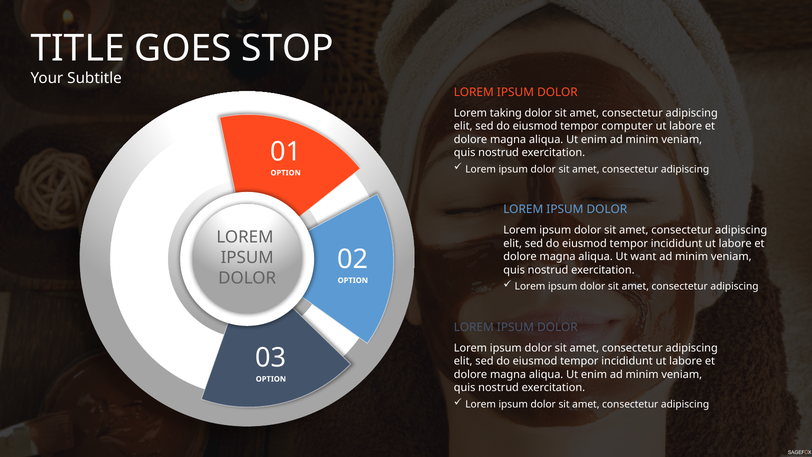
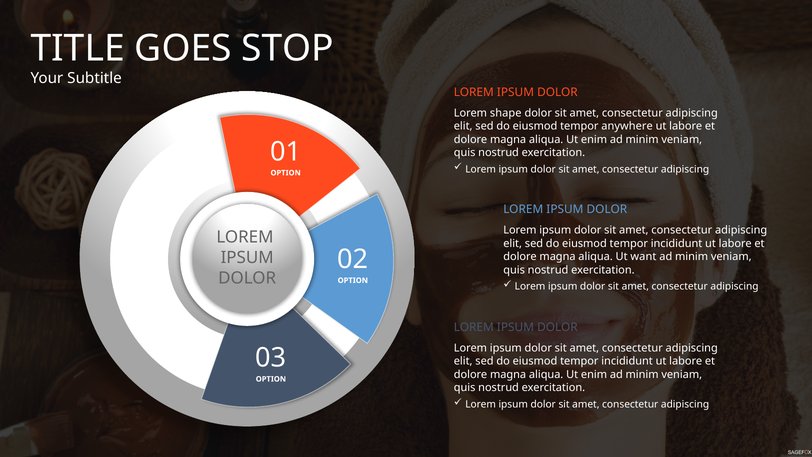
taking: taking -> shape (506, 113)
computer: computer -> anywhere (627, 126)
